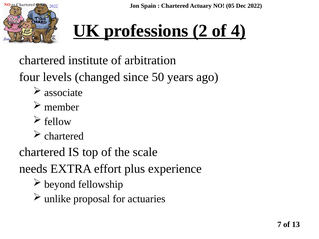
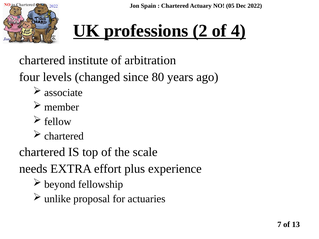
50: 50 -> 80 (158, 77)
